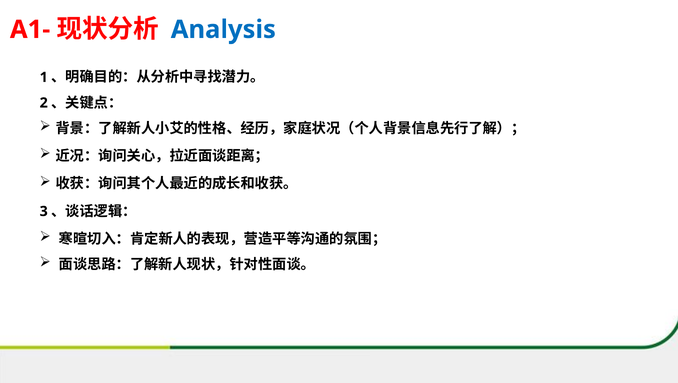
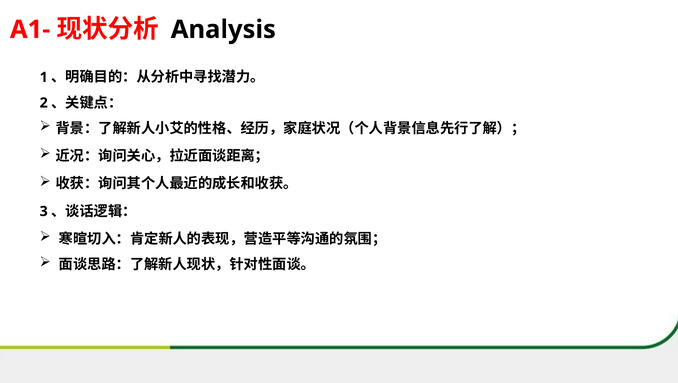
Analysis colour: blue -> black (223, 30)
